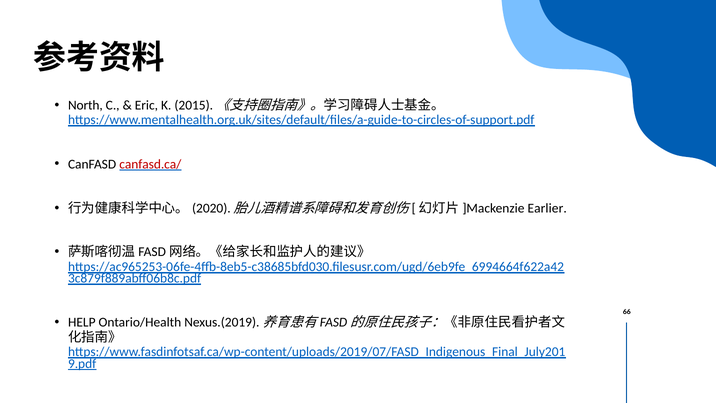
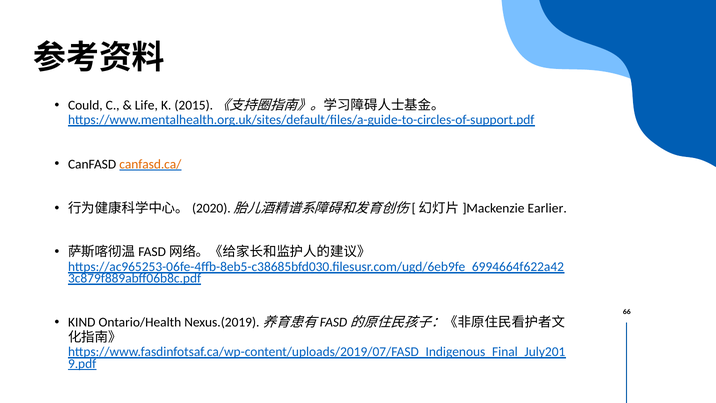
North: North -> Could (85, 105)
Eric: Eric -> Life (146, 105)
canfasd.ca/ colour: red -> orange (150, 164)
HELP: HELP -> KIND (82, 322)
